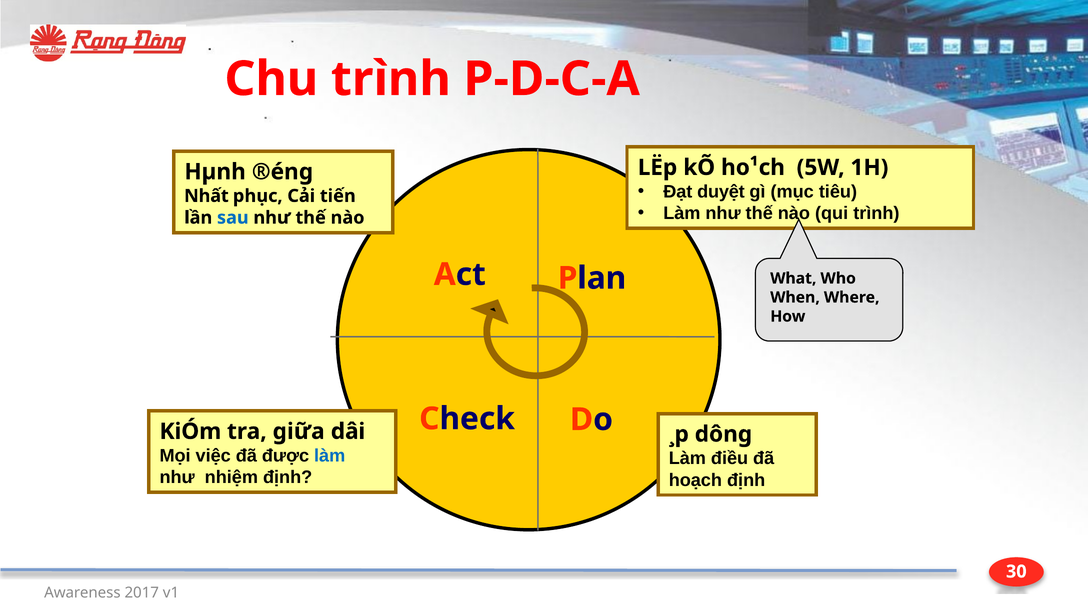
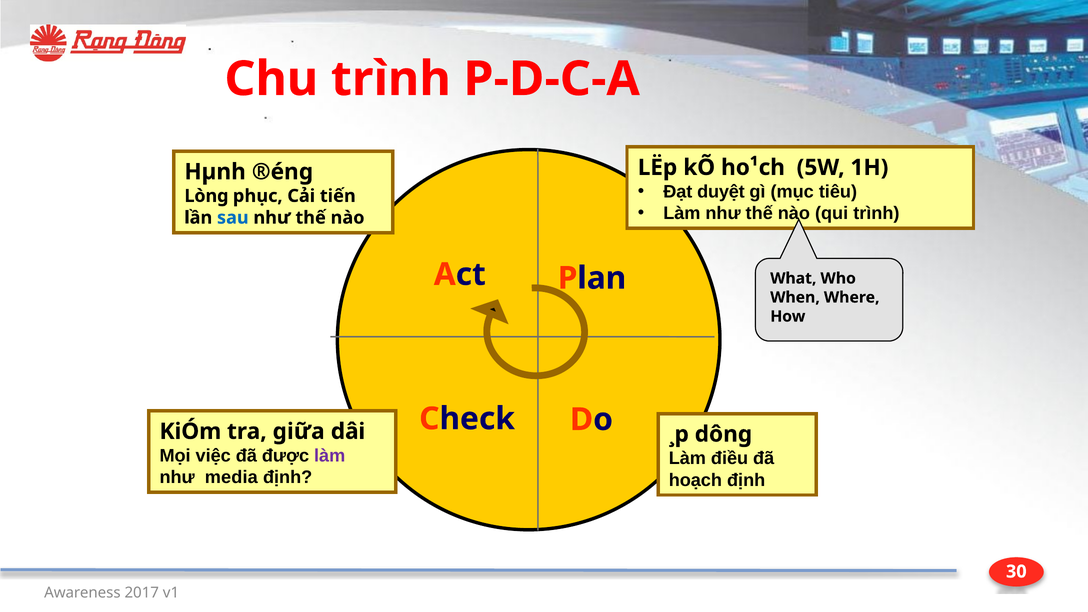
Nhất: Nhất -> Lòng (206, 196)
làm colour: blue -> purple (330, 456)
nhiệm: nhiệm -> media (231, 477)
